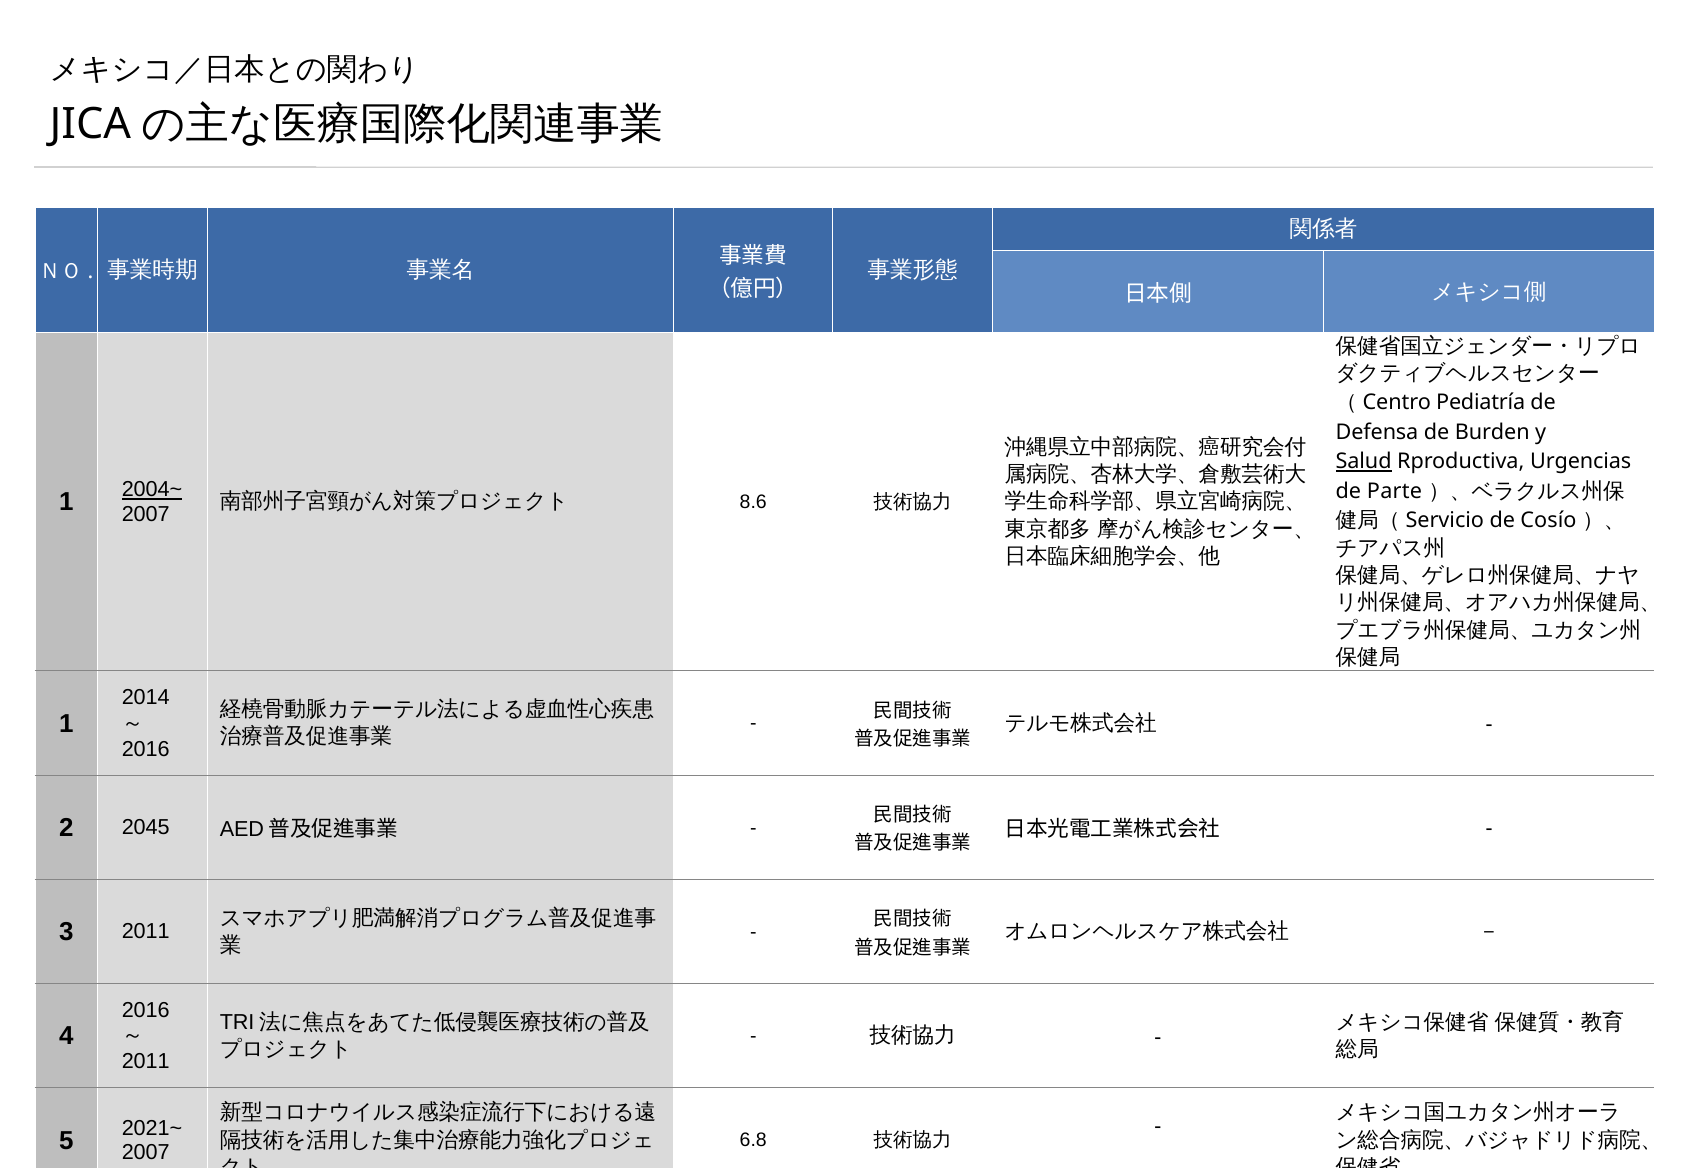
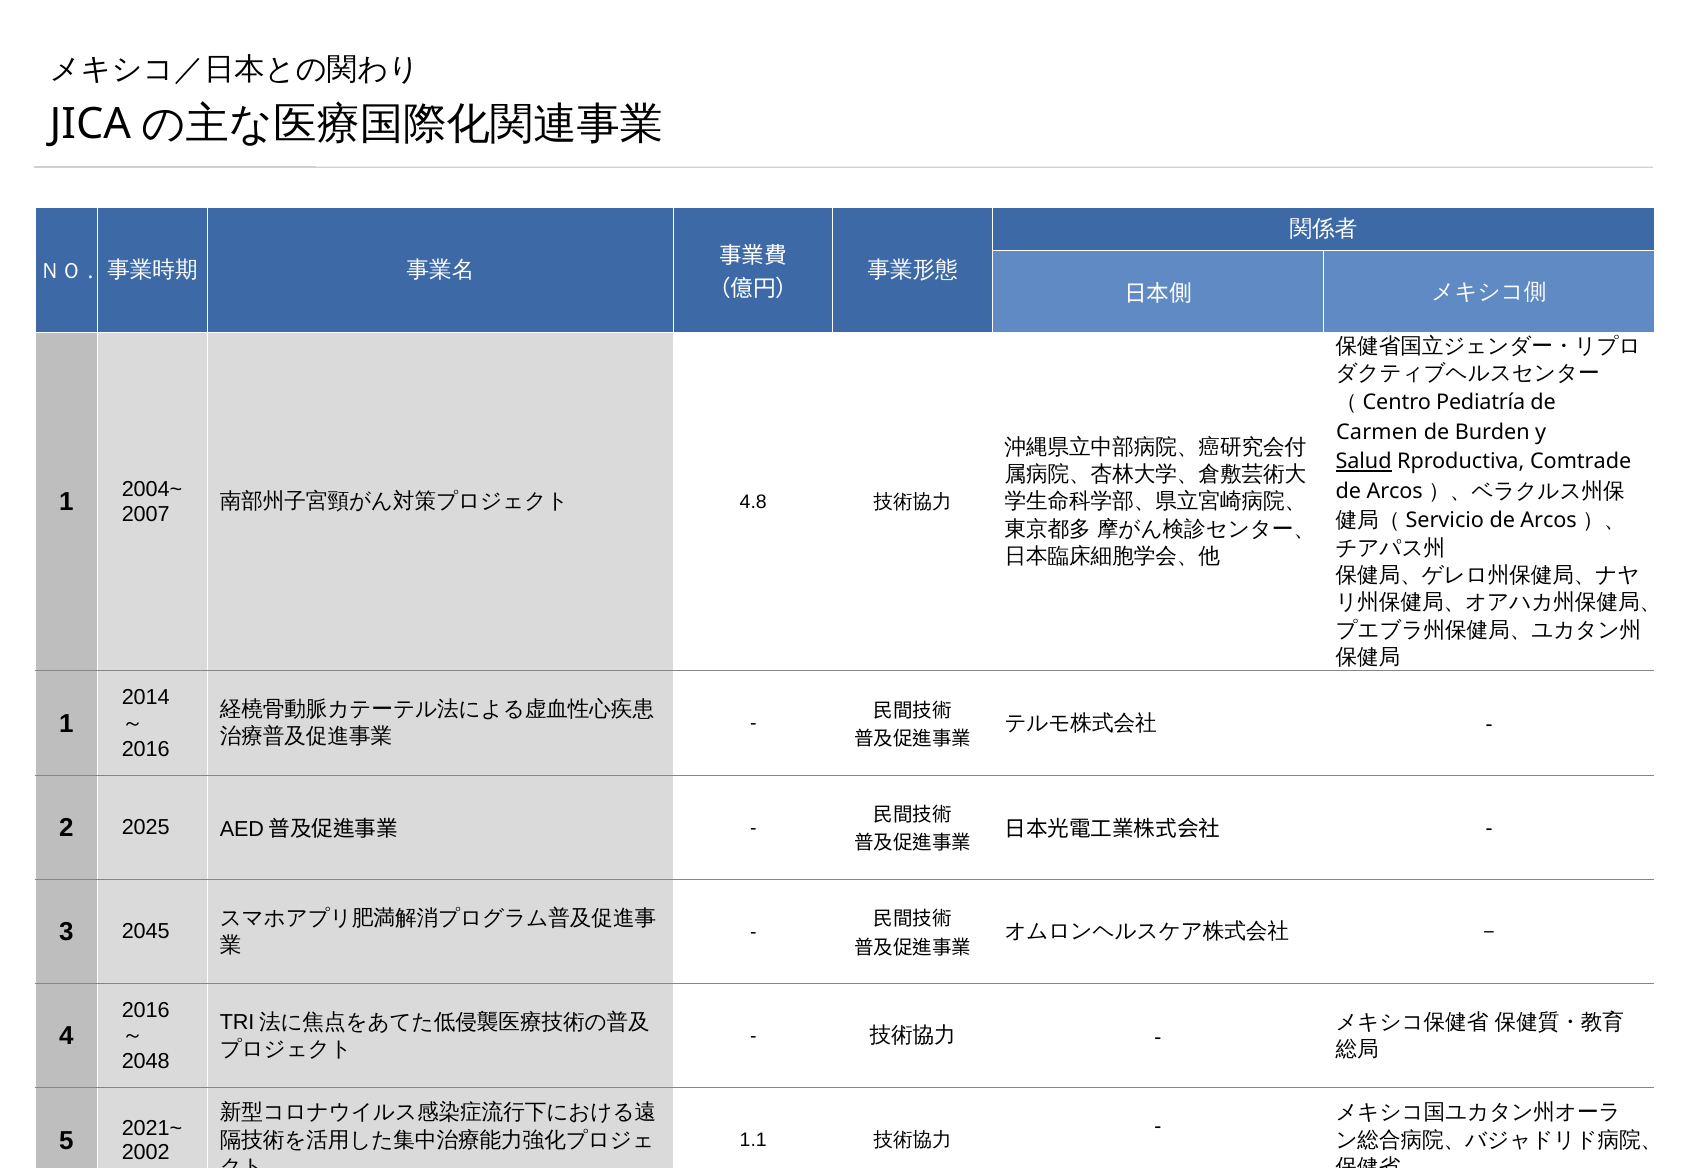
Defensa: Defensa -> Carmen (1377, 432)
Urgencias: Urgencias -> Comtrade (1581, 462)
Parte: Parte -> Arcos (1395, 491)
2004~ underline: present -> none (152, 490)
8.6: 8.6 -> 4.8 (753, 502)
Cosío: Cosío -> Arcos (1549, 521)
2045: 2045 -> 2025 (146, 828)
3 2011: 2011 -> 2045 (146, 932)
2011: 2011 -> 2048 (146, 1062)
6.8: 6.8 -> 1.1 (753, 1140)
2007: 2007 -> 2002 (146, 1152)
